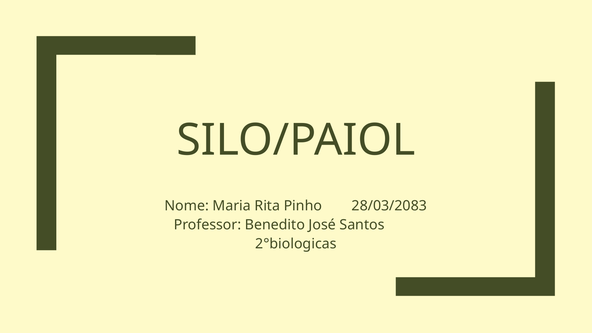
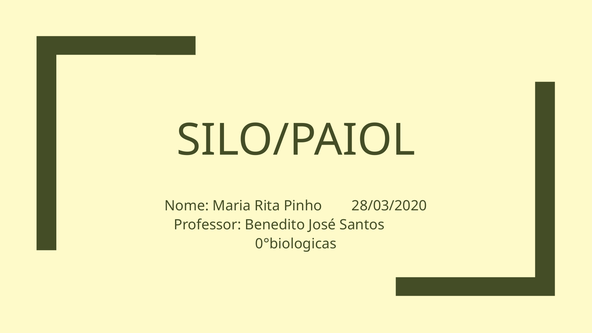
28/03/2083: 28/03/2083 -> 28/03/2020 (389, 206)
2°biologicas: 2°biologicas -> 0°biologicas (296, 244)
